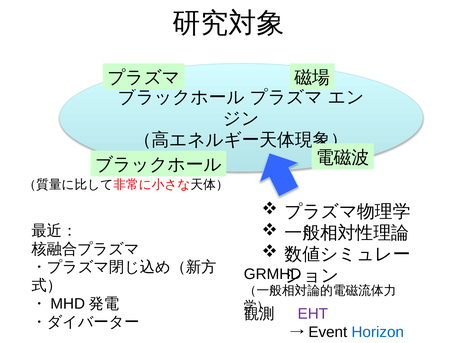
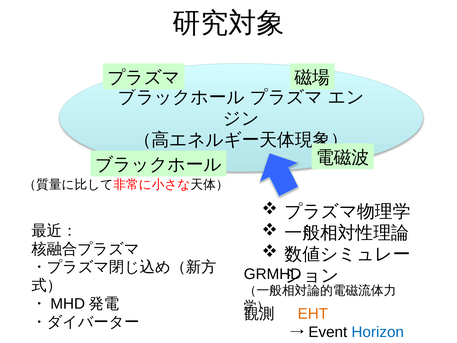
EHT colour: purple -> orange (313, 314)
